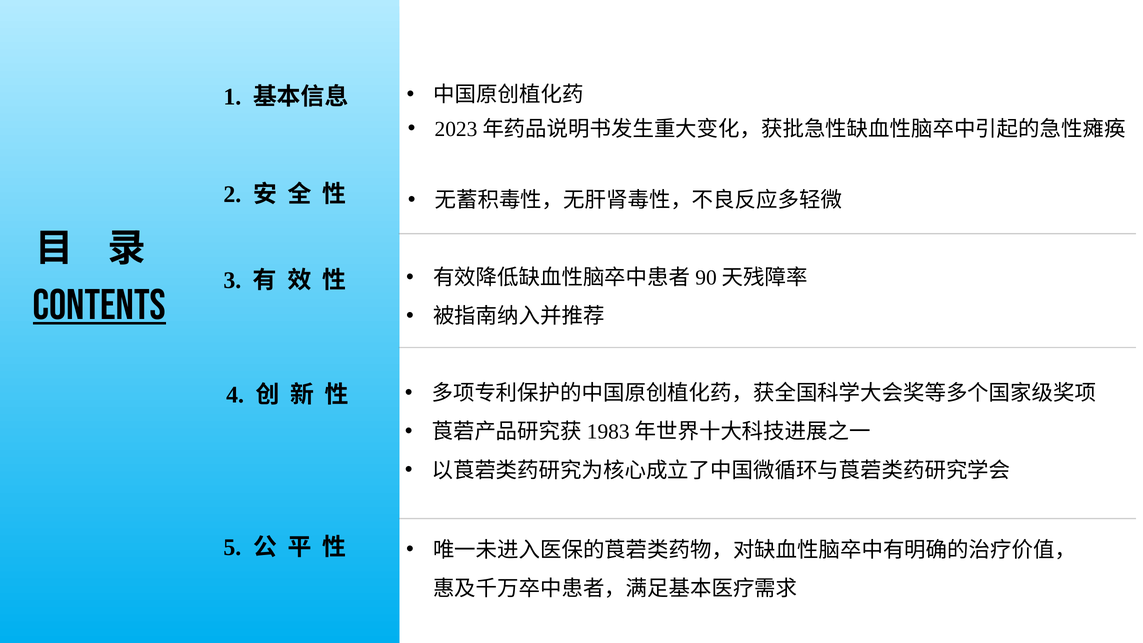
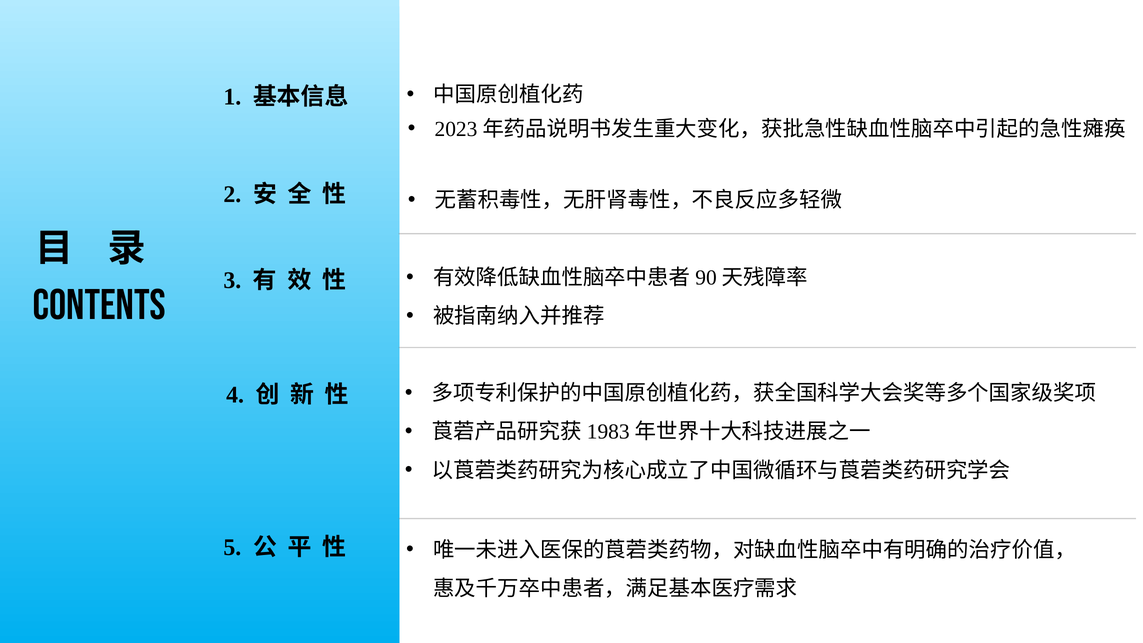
CONTENTS underline: present -> none (99, 305)
